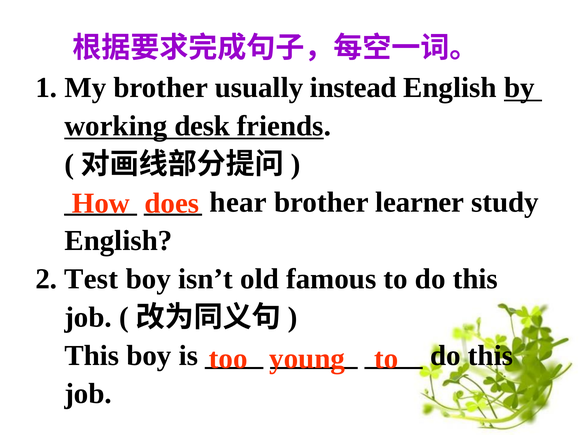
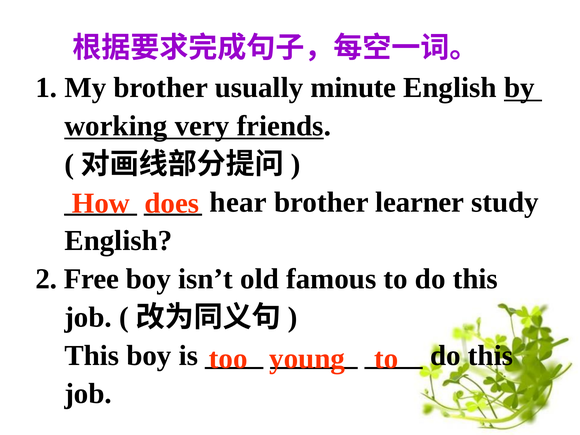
instead: instead -> minute (353, 88)
desk: desk -> very (202, 126)
Test: Test -> Free (91, 279)
